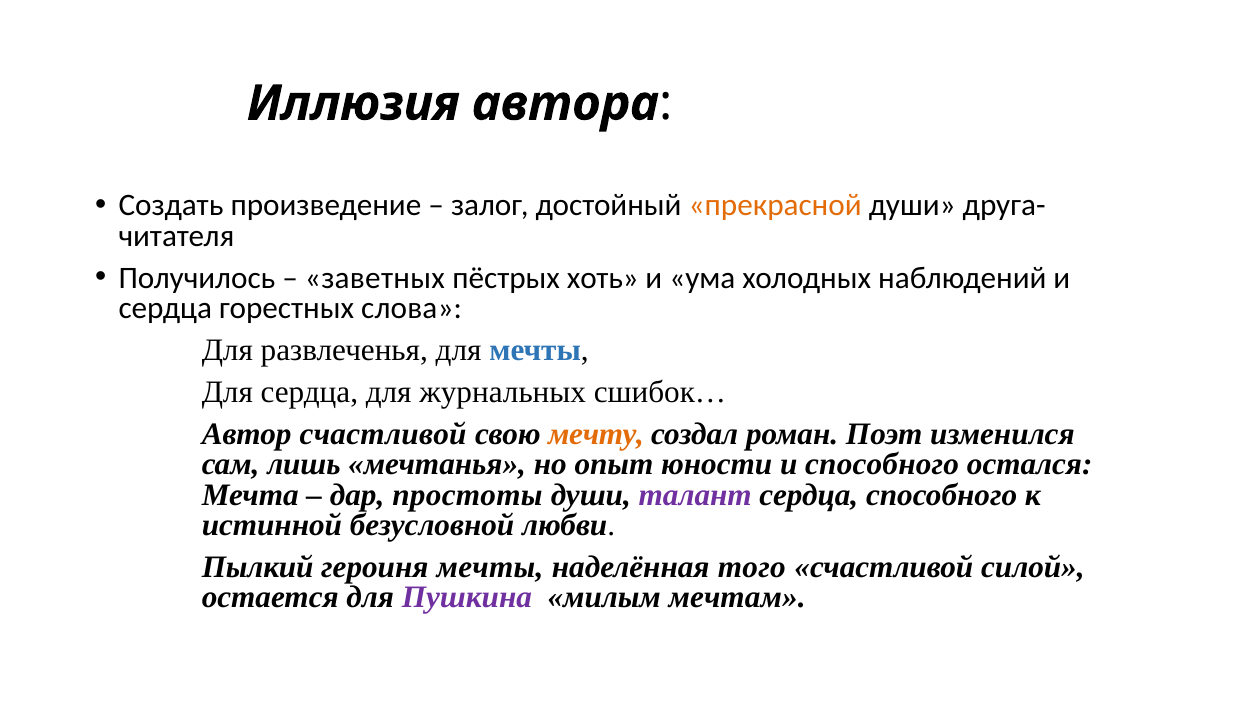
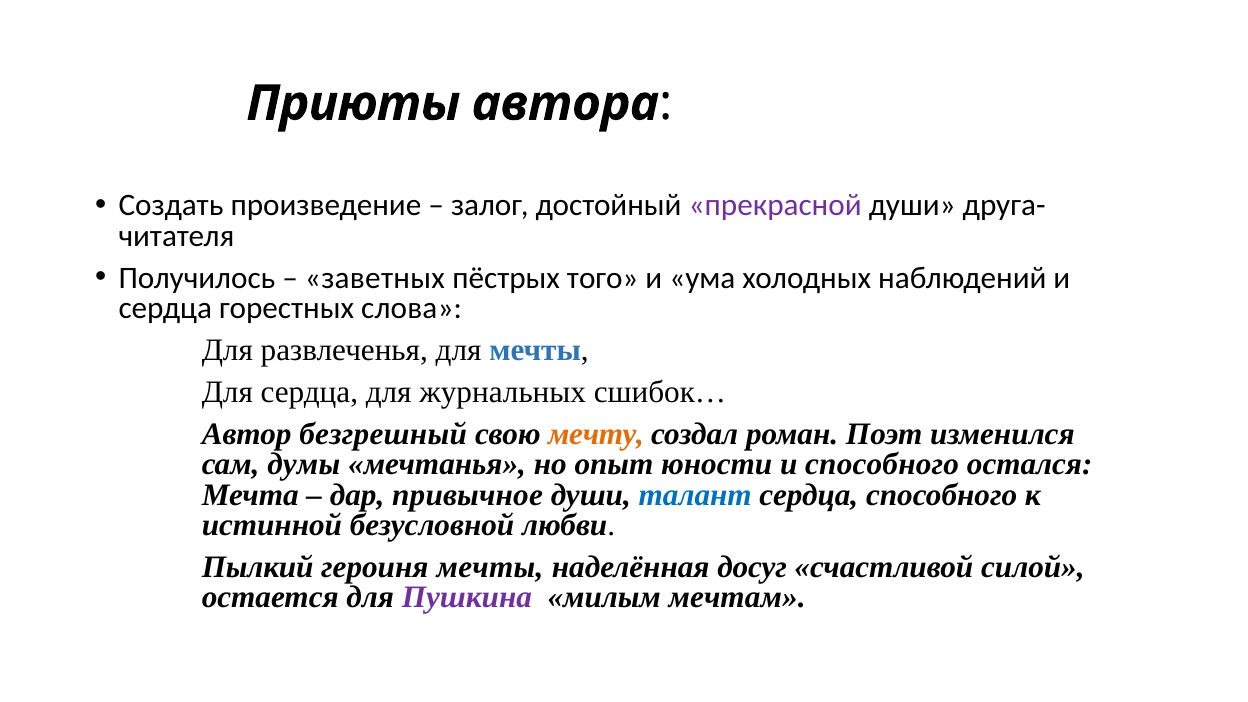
Иллюзия: Иллюзия -> Приюты (353, 103)
прекрасной colour: orange -> purple (775, 205)
хоть: хоть -> того (603, 278)
Автор счастливой: счастливой -> безгрешный (383, 434)
лишь: лишь -> думы (304, 465)
простоты: простоты -> привычное (467, 495)
талант colour: purple -> blue (695, 495)
того: того -> досуг (752, 567)
